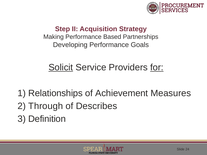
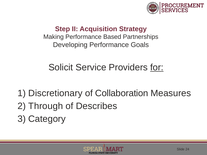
Solicit underline: present -> none (61, 68)
Relationships: Relationships -> Discretionary (55, 93)
Achievement: Achievement -> Collaboration (122, 93)
Definition: Definition -> Category (47, 119)
